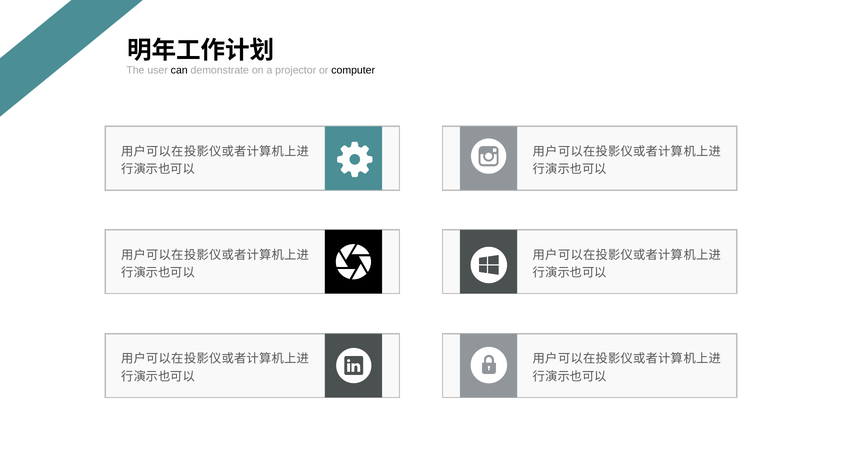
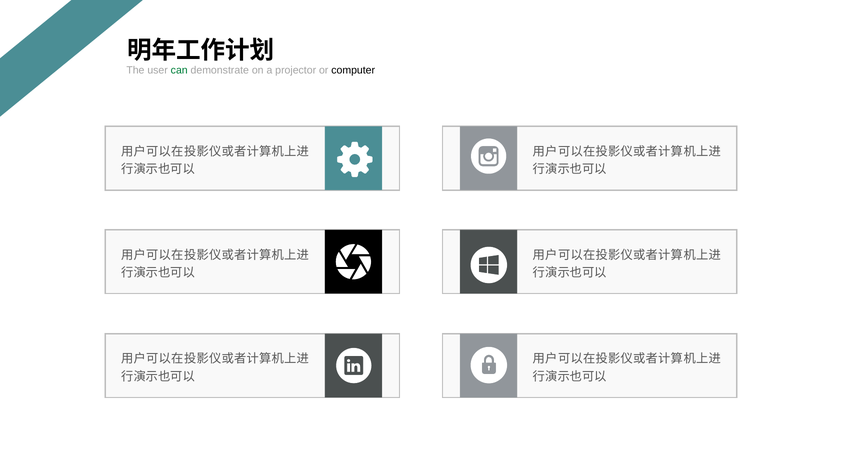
can colour: black -> green (179, 70)
